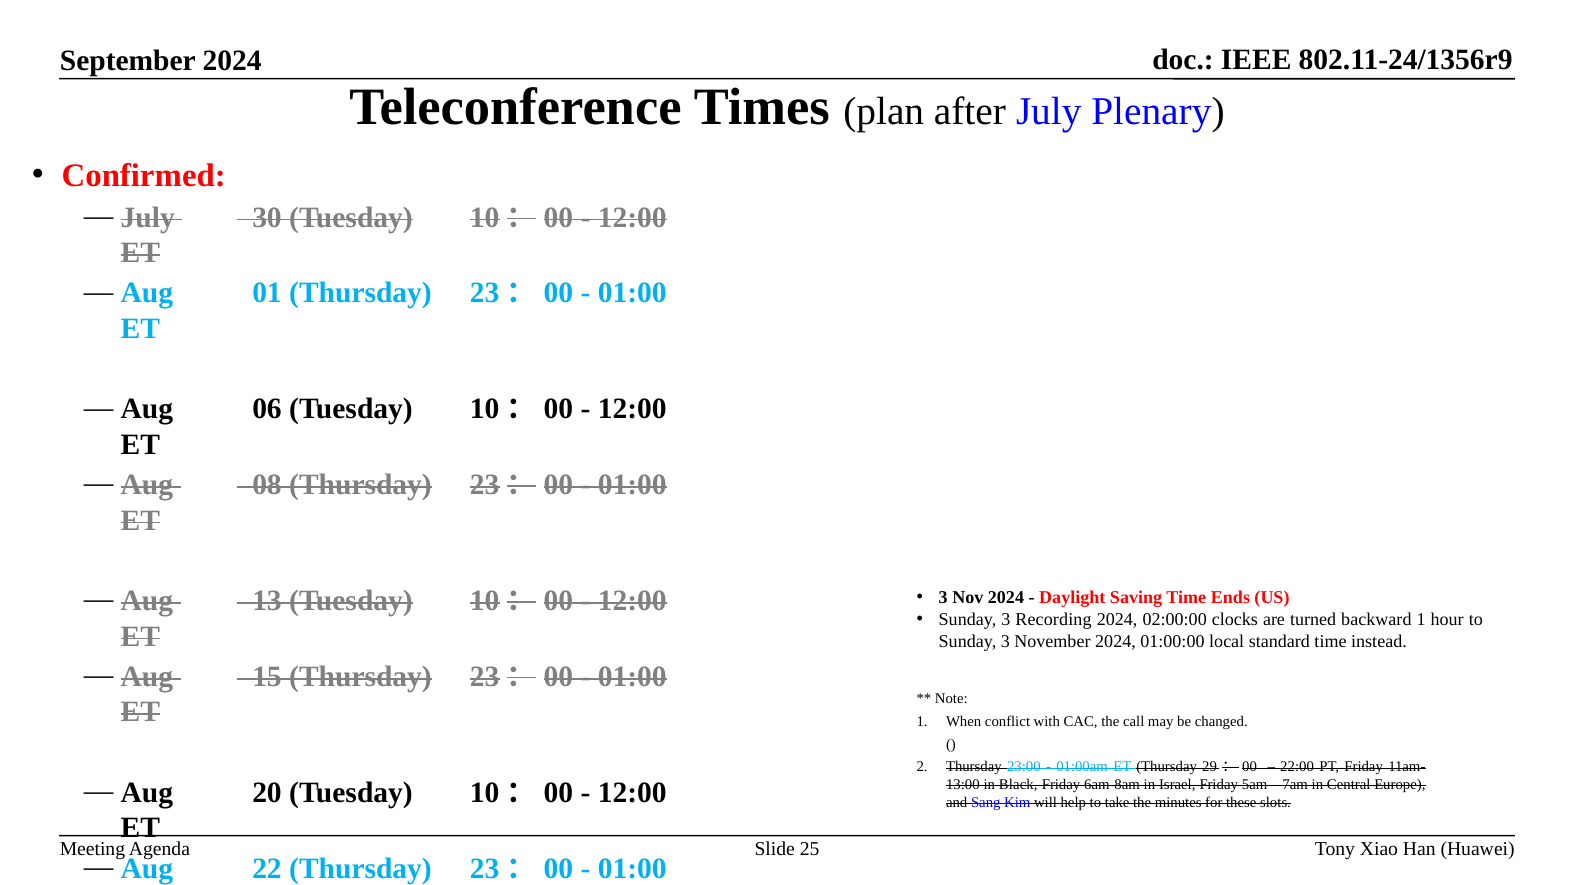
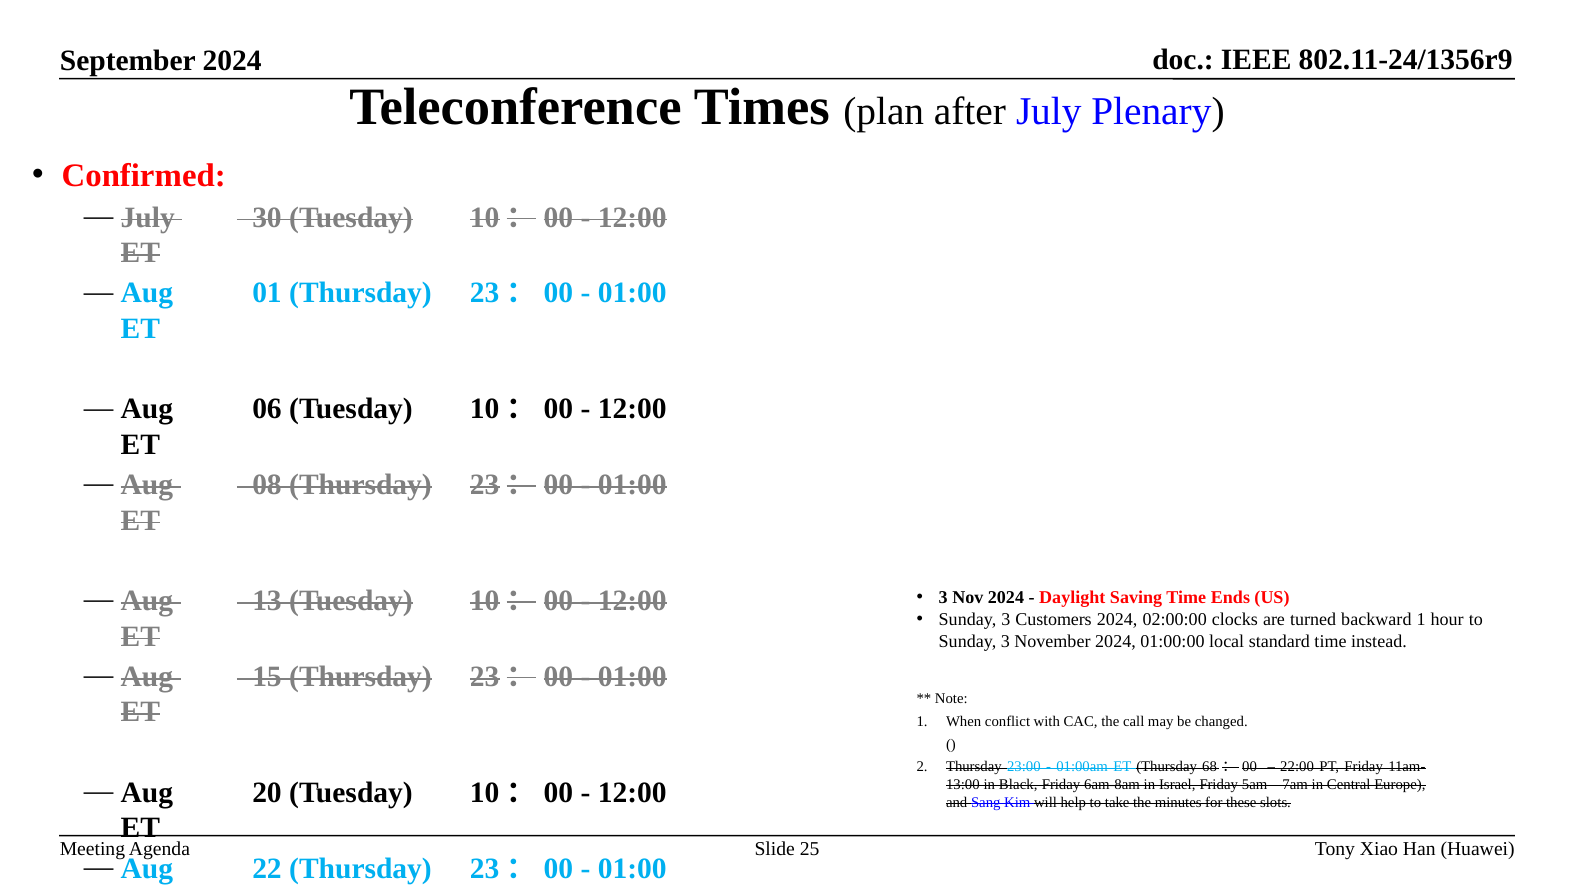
Recording: Recording -> Customers (1054, 620)
Thursday 29: 29 -> 68 (1210, 767)
